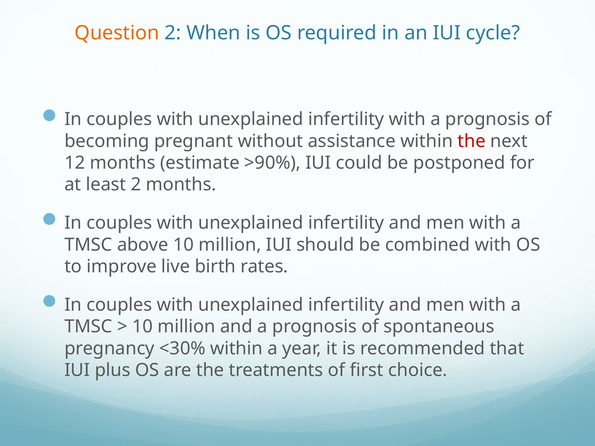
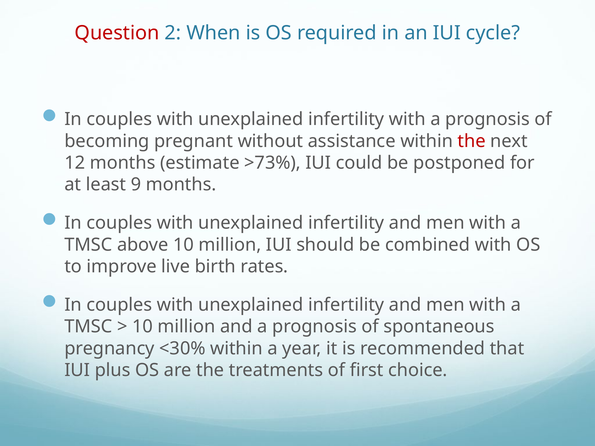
Question colour: orange -> red (117, 33)
>90%: >90% -> >73% (273, 163)
least 2: 2 -> 9 (136, 185)
